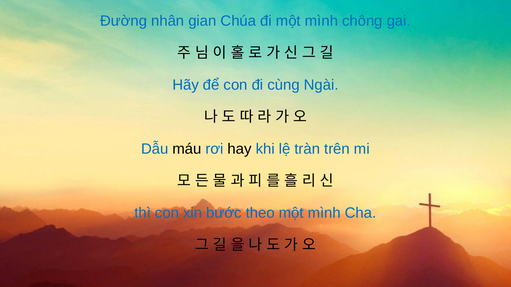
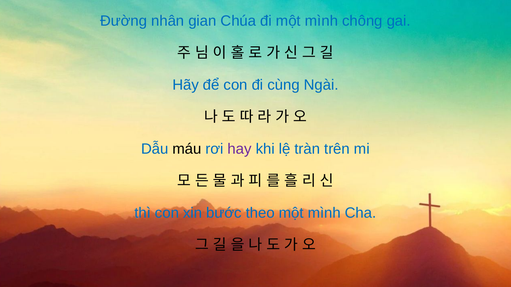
hay colour: black -> purple (240, 149)
